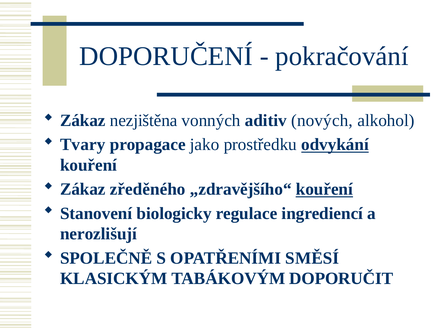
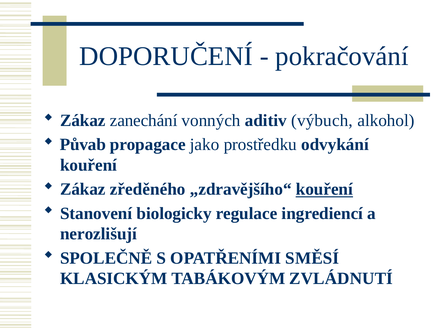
nezjištěna: nezjištěna -> zanechání (144, 121)
nových: nových -> výbuch (322, 121)
Tvary: Tvary -> Půvab (83, 145)
odvykání underline: present -> none (335, 145)
DOPORUČIT: DOPORUČIT -> ZVLÁDNUTÍ (341, 278)
